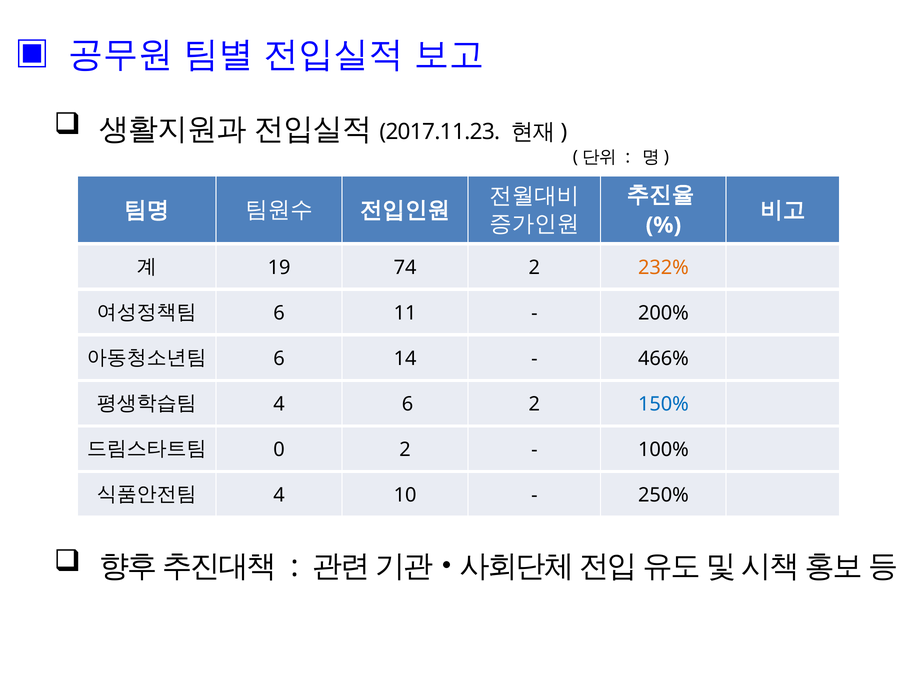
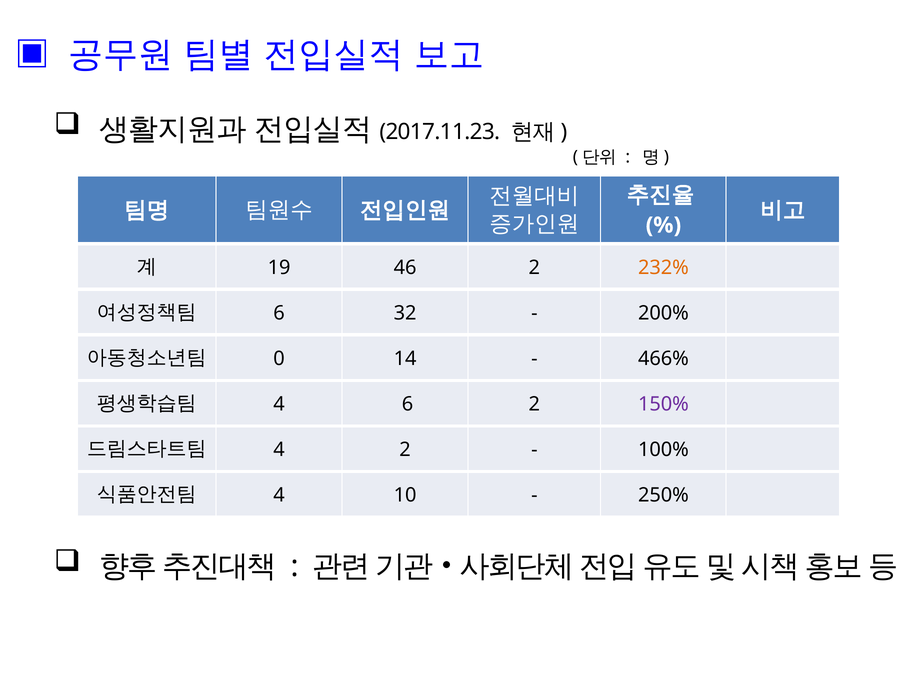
74: 74 -> 46 (405, 268)
11: 11 -> 32 (405, 313)
6: 6 -> 0 (279, 359)
150% colour: blue -> purple (663, 404)
0: 0 -> 4 (279, 450)
